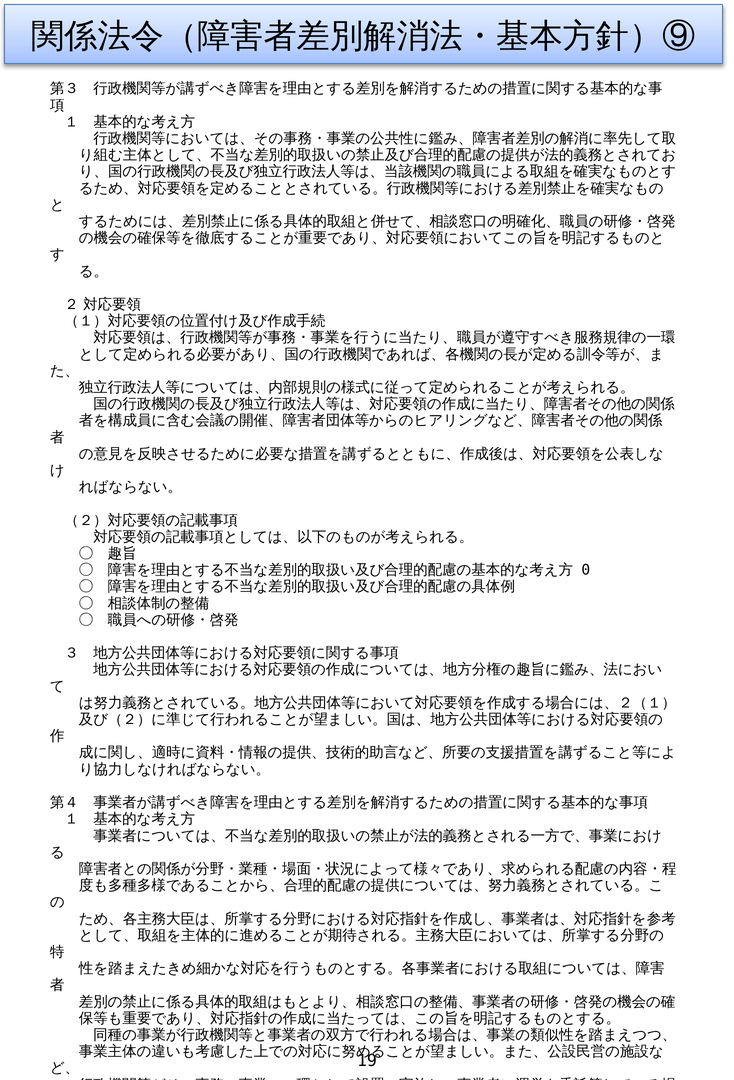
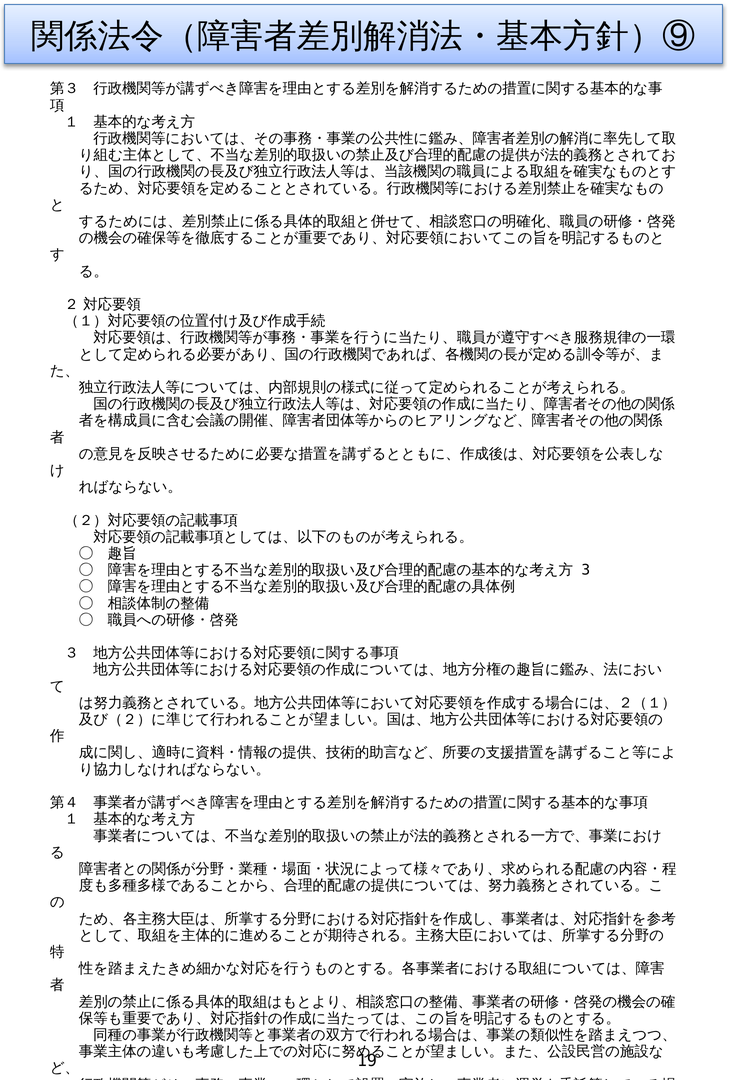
0: 0 -> 3 (586, 570)
